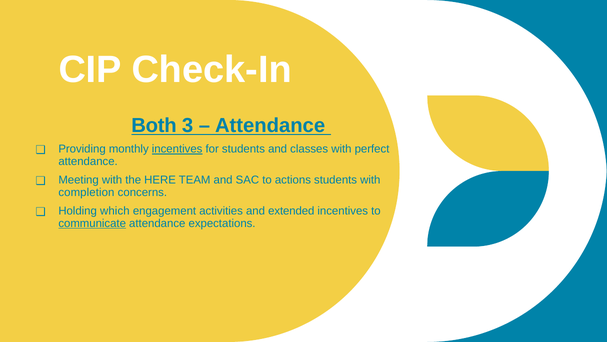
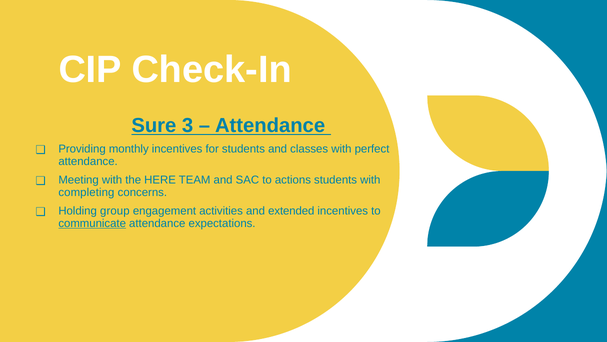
Both: Both -> Sure (154, 125)
incentives underline: present -> none (177, 149)
completion: completion -> completing (86, 192)
which: which -> group (115, 211)
